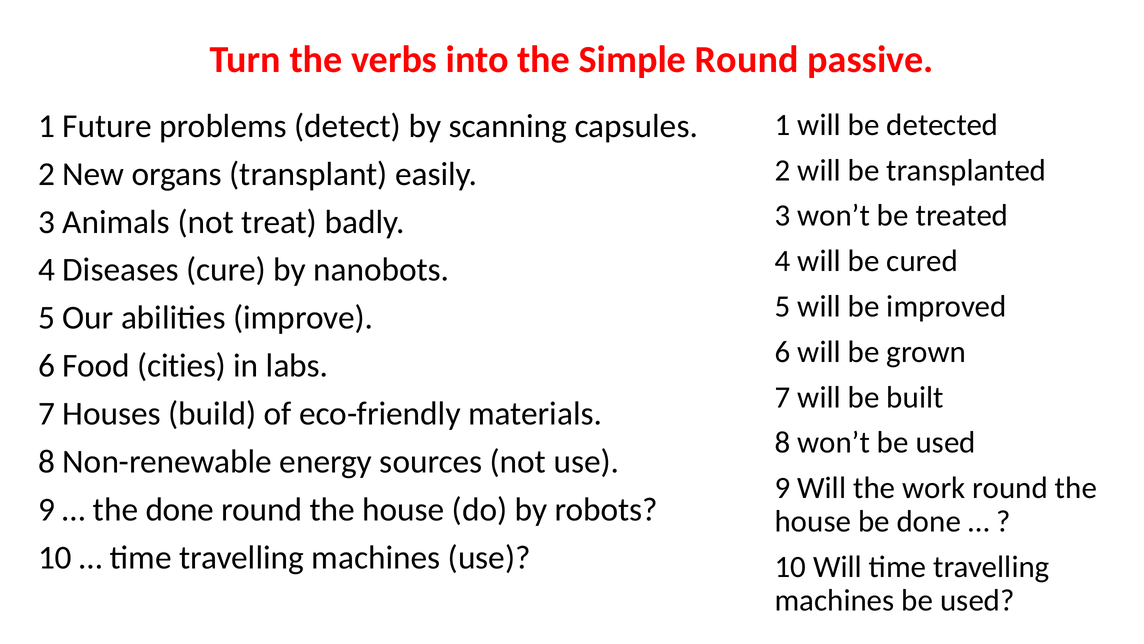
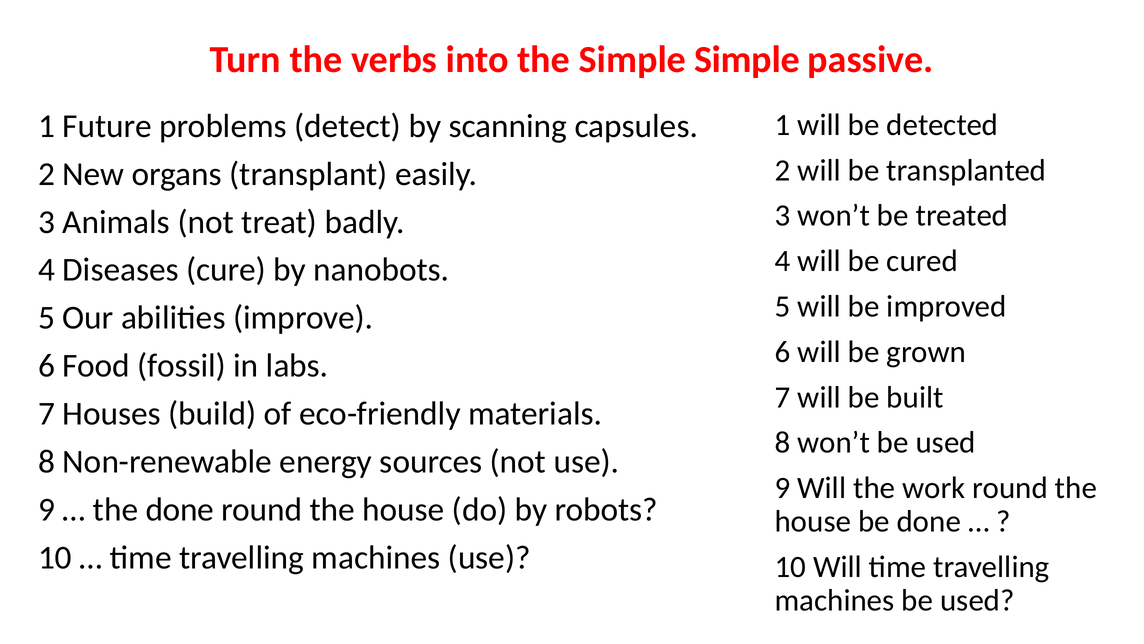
Simple Round: Round -> Simple (747, 60)
cities: cities -> fossil (182, 366)
